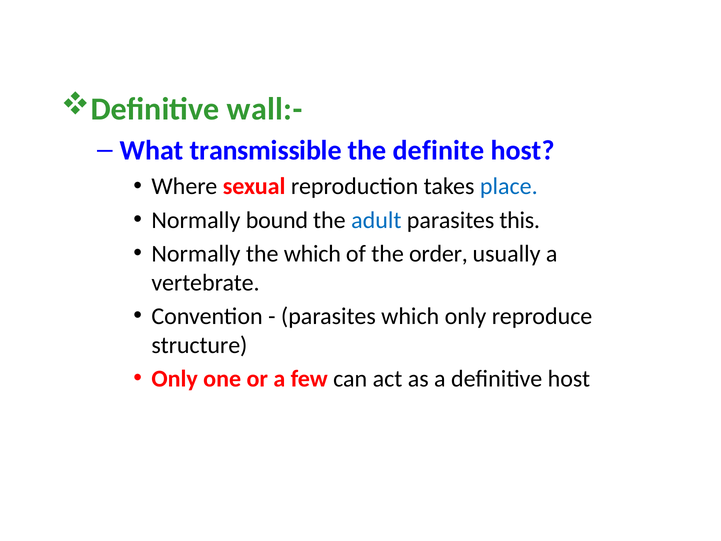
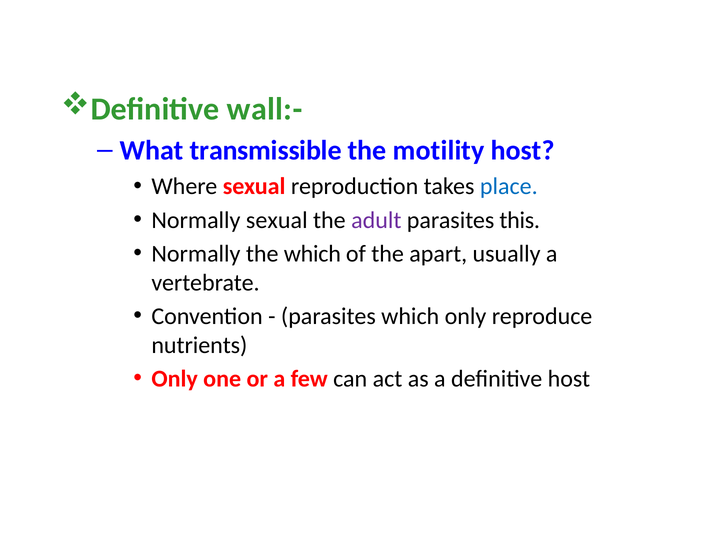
definite: definite -> motility (439, 151)
Normally bound: bound -> sexual (277, 220)
adult colour: blue -> purple (376, 220)
order: order -> apart (438, 254)
structure: structure -> nutrients (199, 345)
